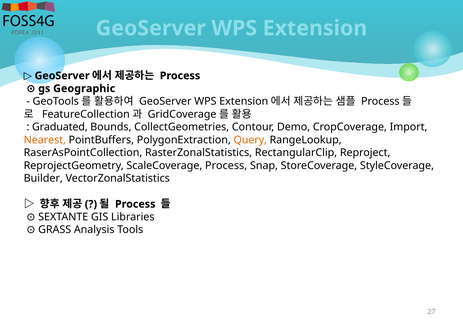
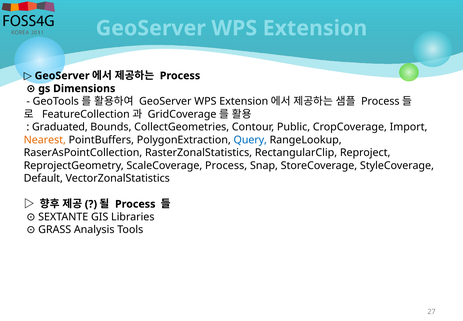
Geographic: Geographic -> Dimensions (84, 88)
Demo: Demo -> Public (294, 127)
Query colour: orange -> blue (250, 140)
Builder: Builder -> Default (43, 178)
